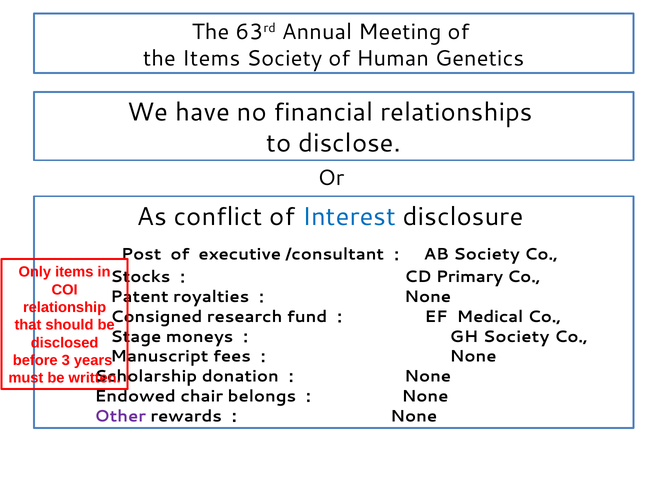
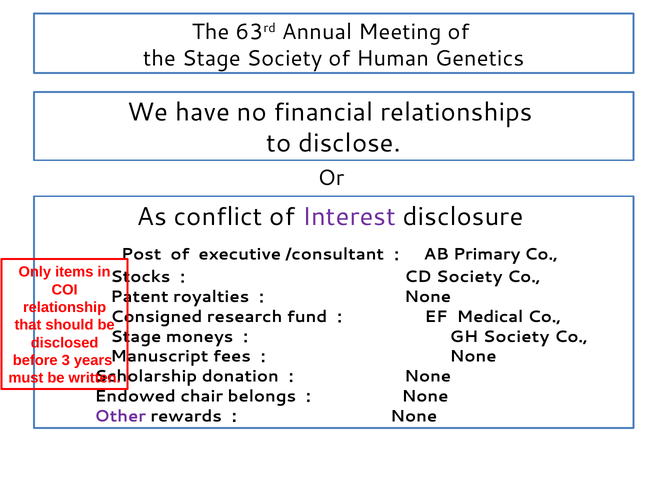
the Items: Items -> Stage (211, 58)
Interest colour: blue -> purple (349, 217)
AB Society: Society -> Primary (487, 254)
CD Primary: Primary -> Society (469, 277)
